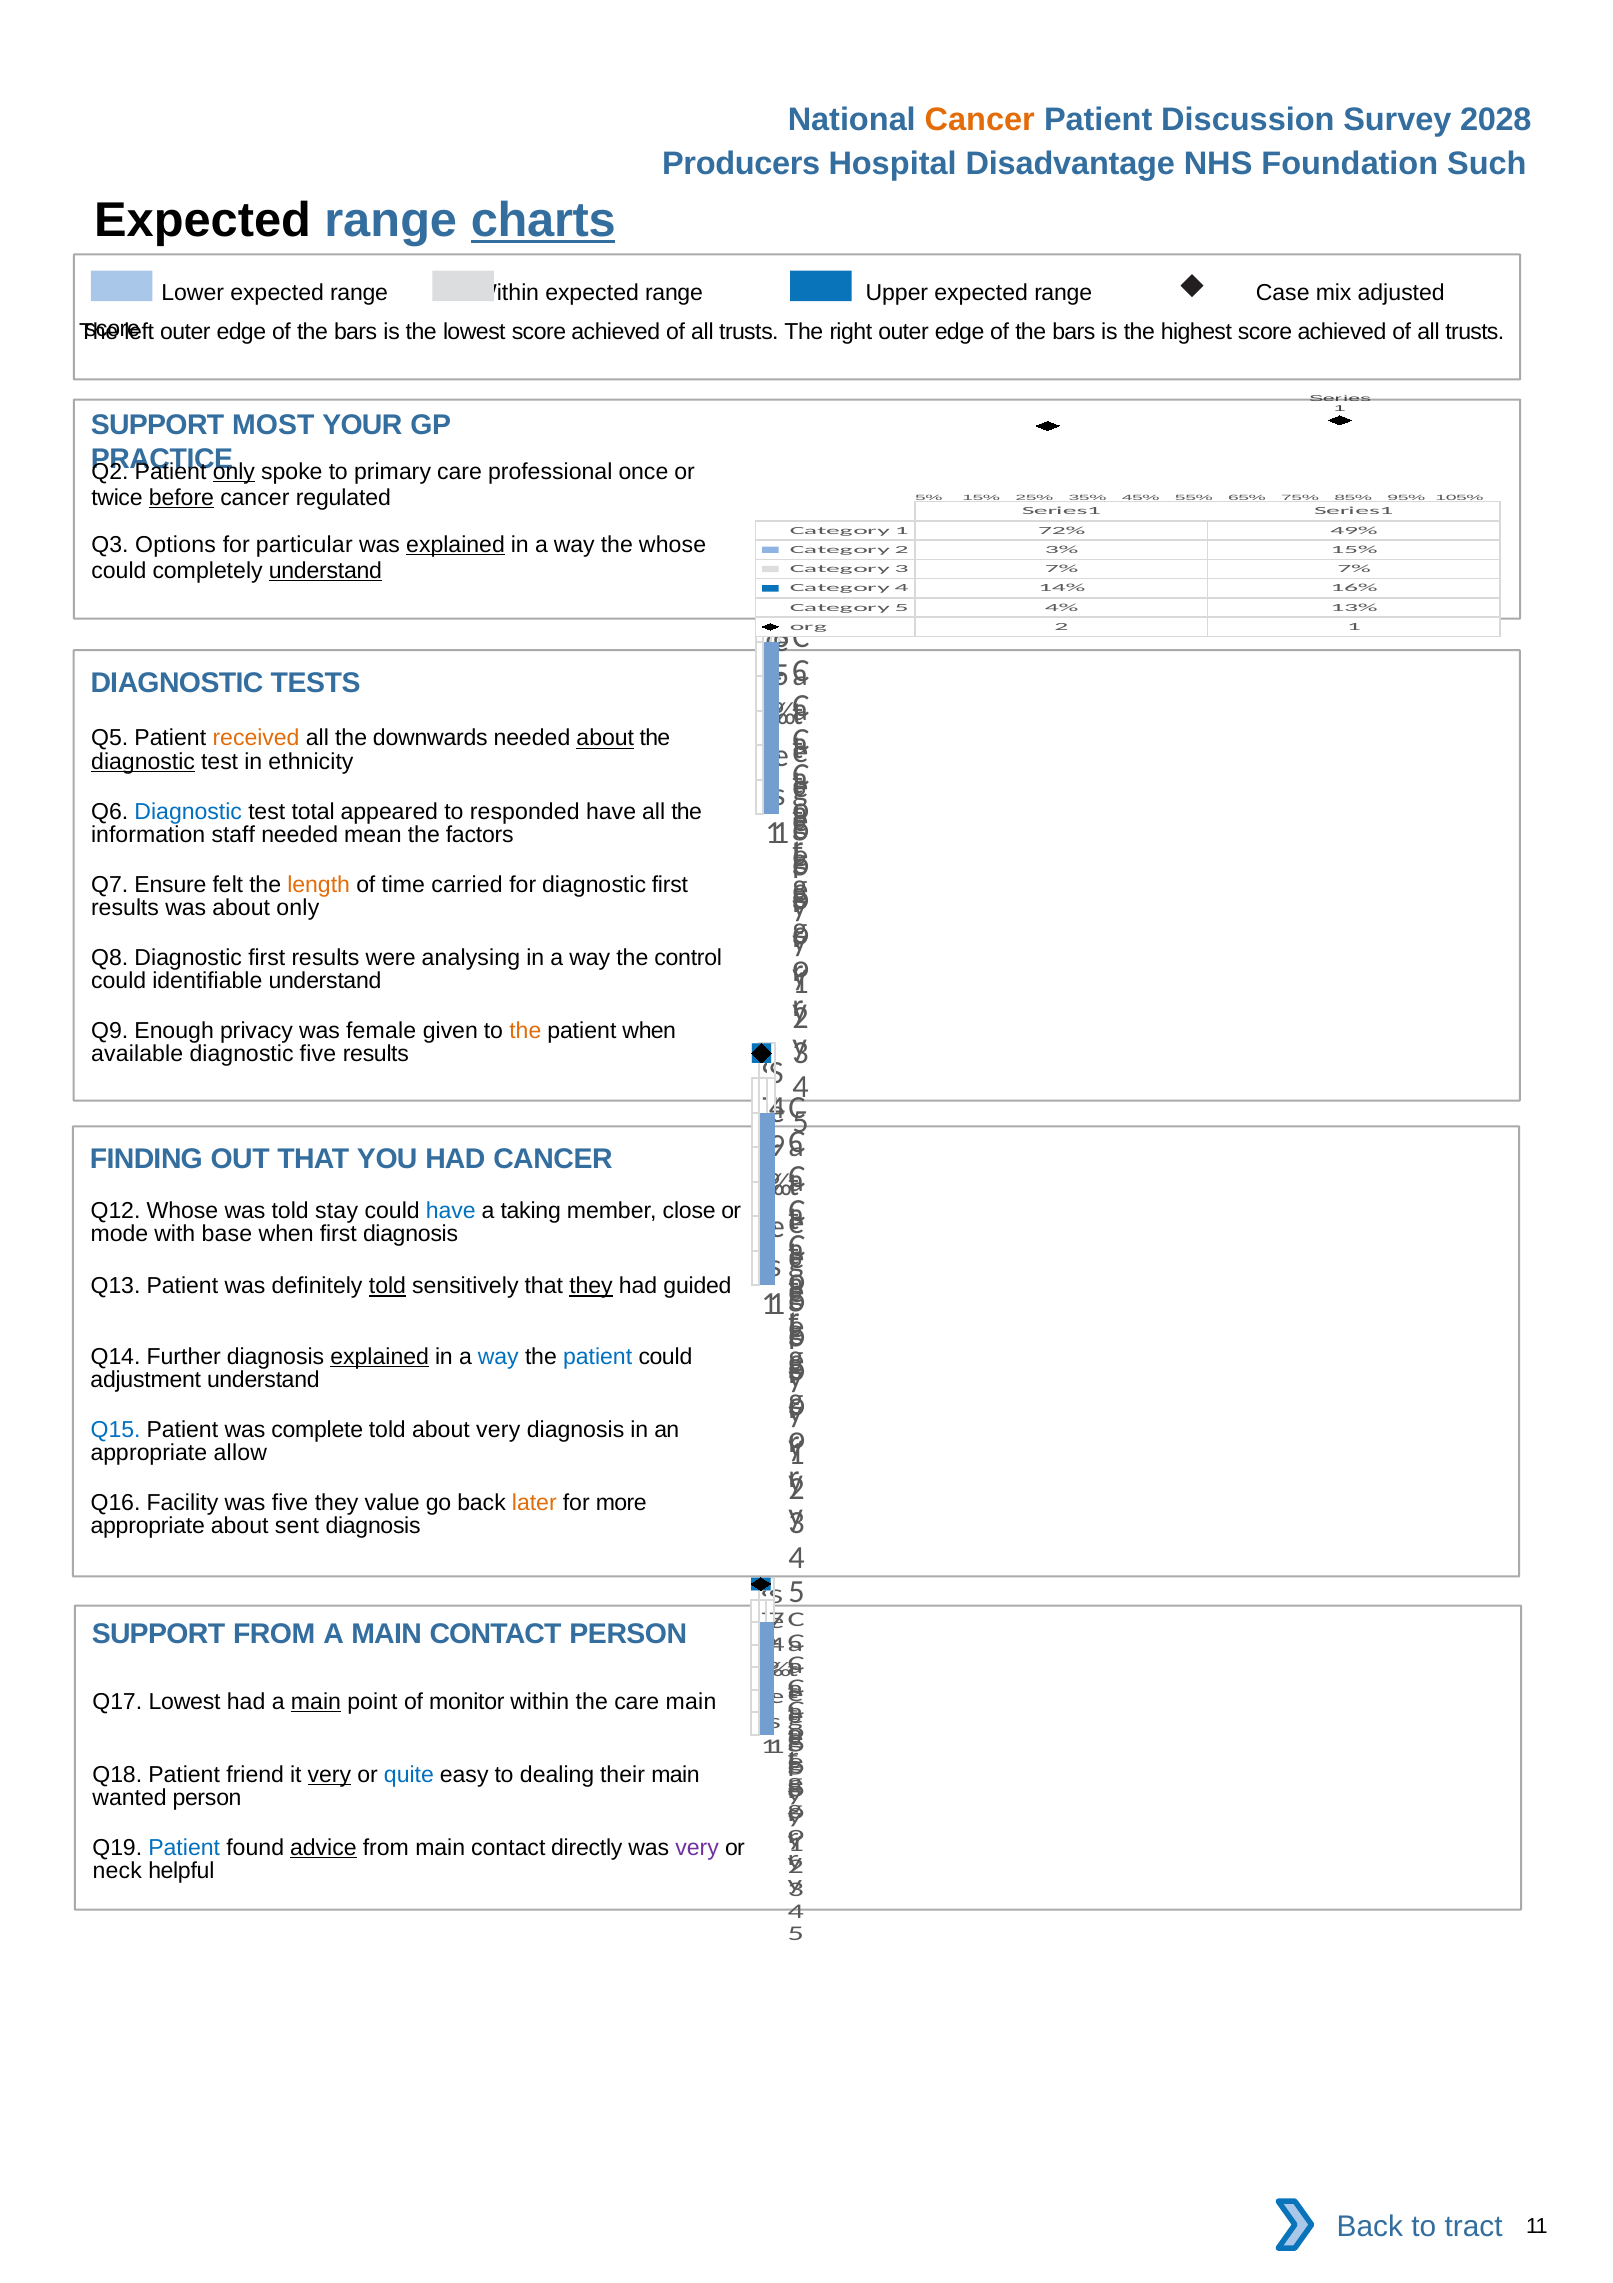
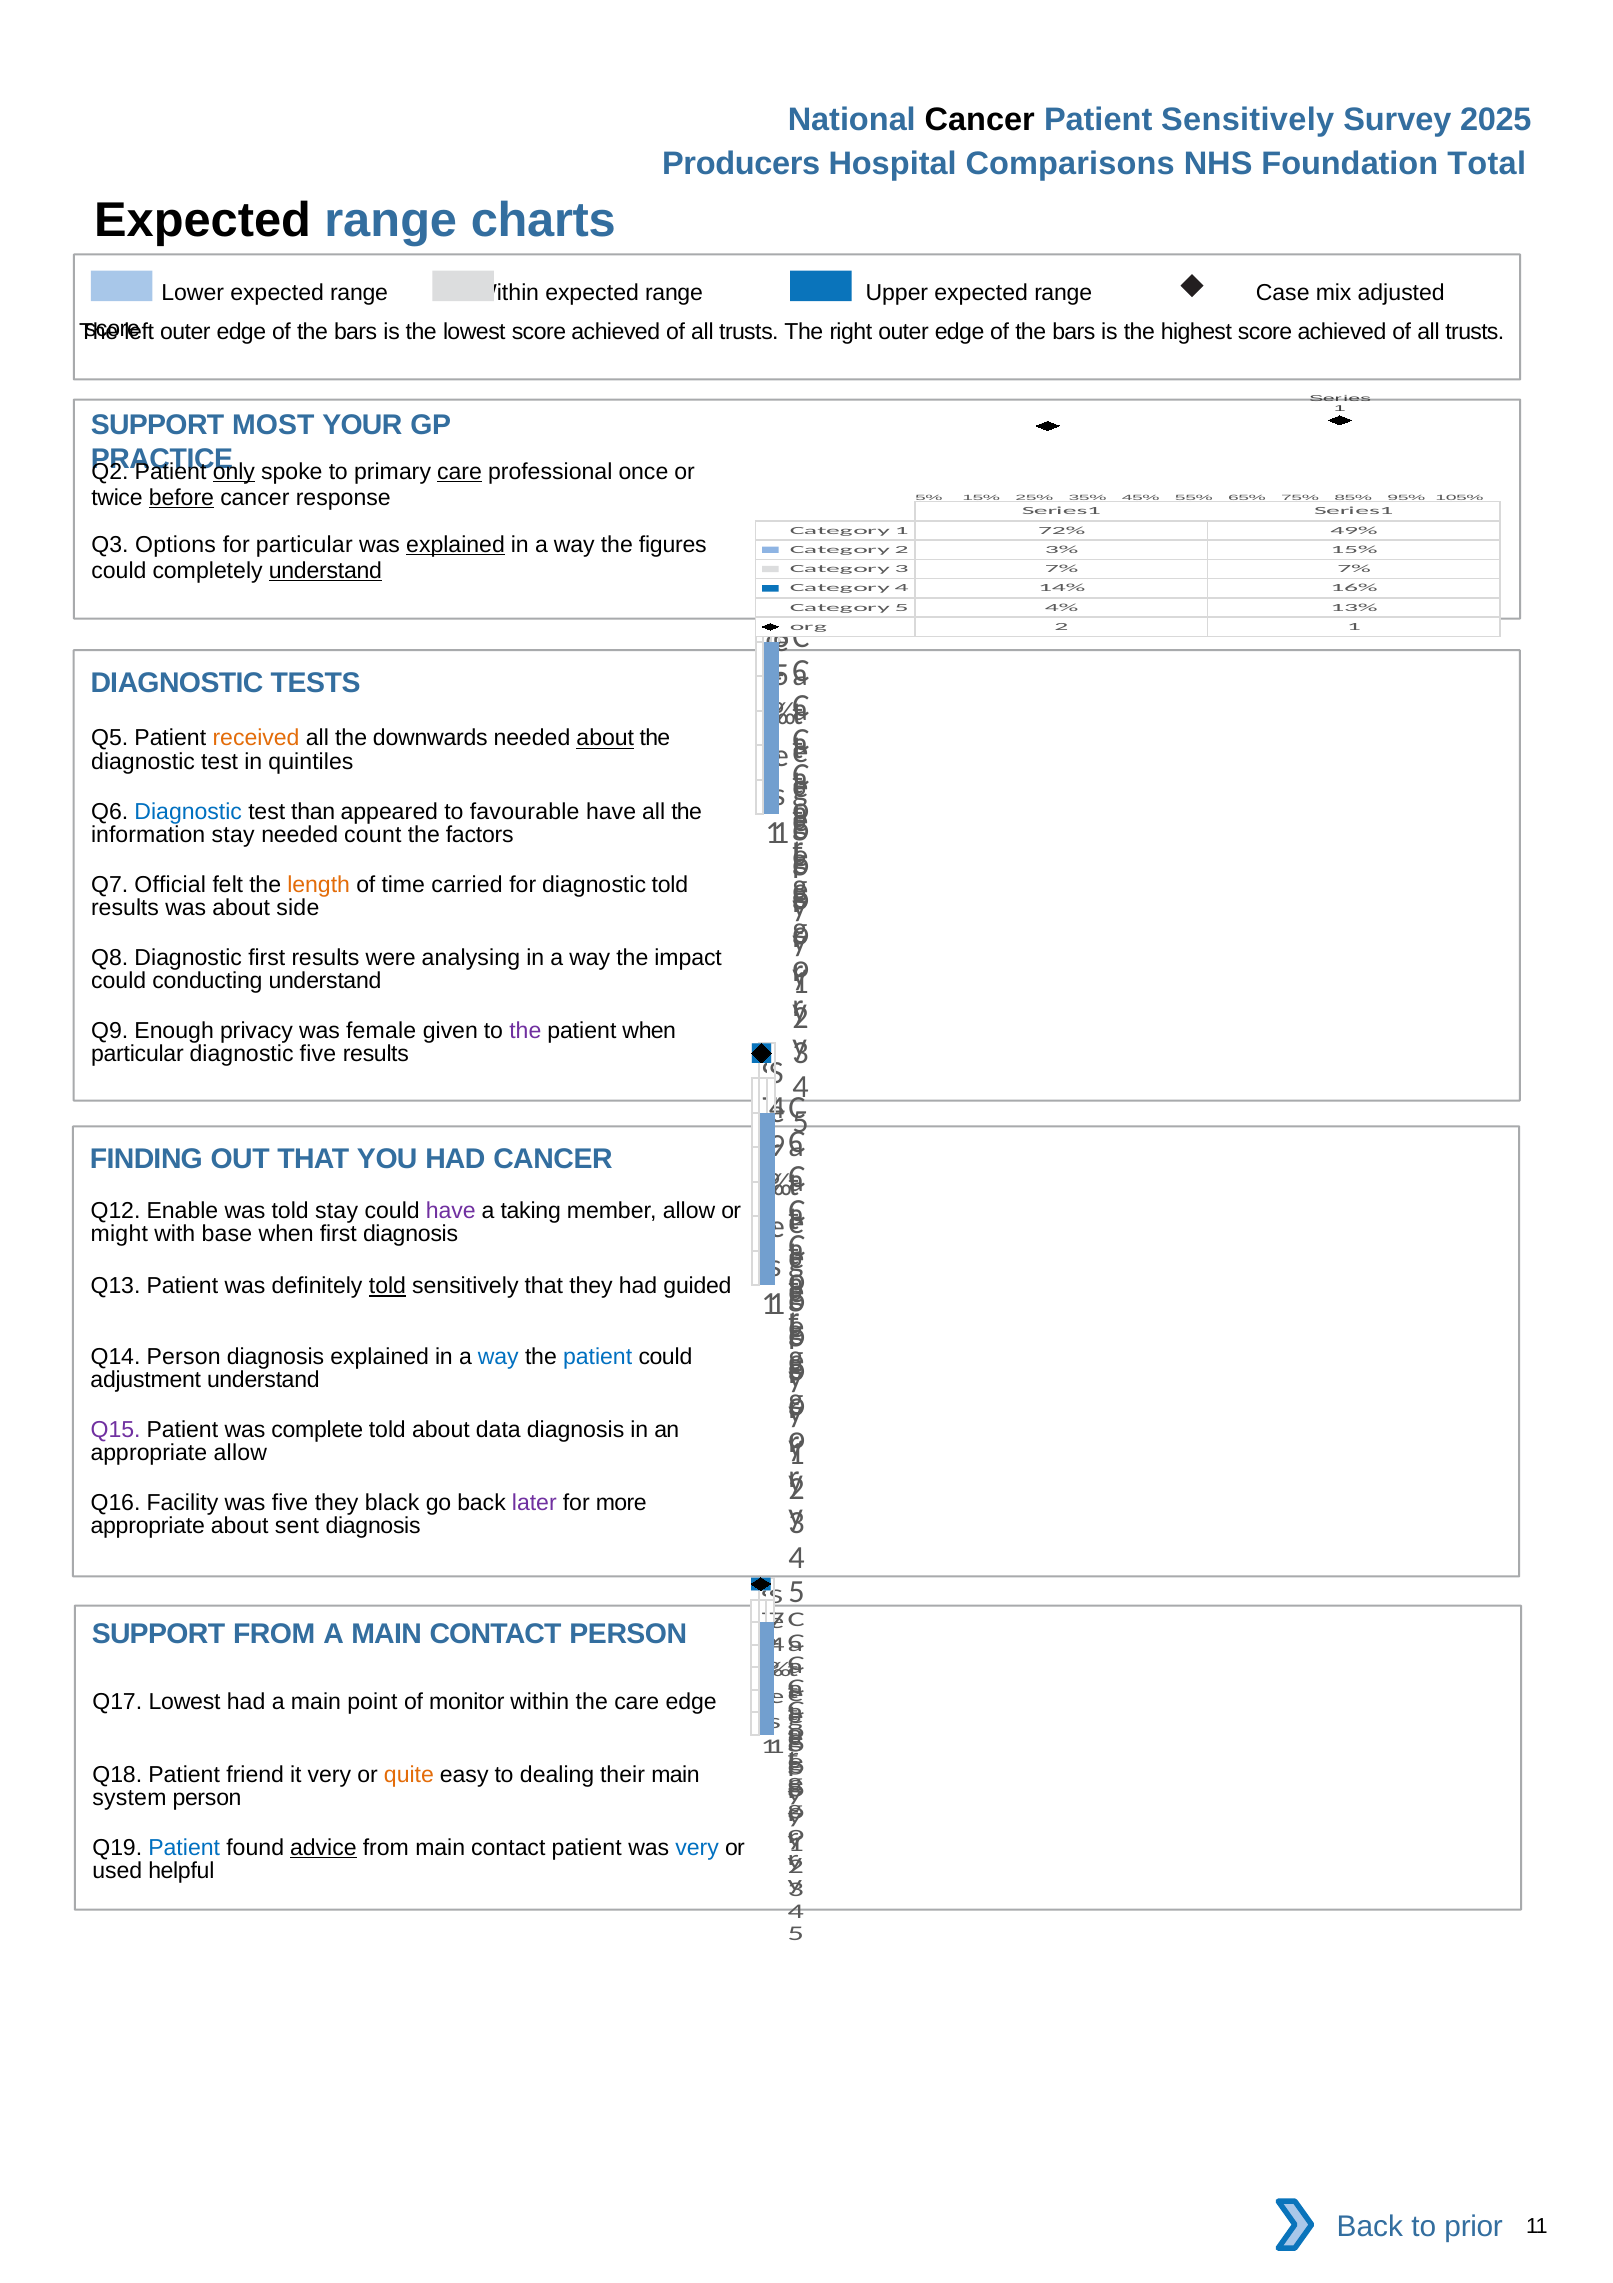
Cancer colour: orange -> black (980, 120)
Patient Discussion: Discussion -> Sensitively (1248, 120)
2028: 2028 -> 2025 (1496, 120)
Disadvantage: Disadvantage -> Comparisons (1070, 164)
Such: Such -> Total (1487, 164)
charts underline: present -> none (543, 220)
care underline: none -> present (459, 472)
regulated: regulated -> response (343, 498)
the whose: whose -> figures (673, 545)
diagnostic underline: present -> none (143, 762)
ethnicity: ethnicity -> quintiles (311, 762)
total: total -> than (313, 811)
responded: responded -> favourable (525, 811)
information staff: staff -> stay (233, 835)
mean: mean -> count (373, 835)
Ensure: Ensure -> Official (170, 884)
for diagnostic first: first -> told (670, 884)
about only: only -> side (298, 908)
control: control -> impact (688, 957)
identifiable: identifiable -> conducting (207, 981)
the colour: orange -> purple (525, 1030)
available: available -> particular (137, 1054)
Q12 Whose: Whose -> Enable (182, 1210)
have colour: blue -> purple (451, 1210)
member close: close -> allow (689, 1210)
mode: mode -> might (119, 1234)
they underline: present -> none (591, 1286)
Q14 Further: Further -> Person (184, 1356)
explained underline: present -> none (380, 1356)
Q15 colour: blue -> purple (116, 1429)
about very: very -> data (498, 1429)
value: value -> black (392, 1502)
later colour: orange -> purple (534, 1502)
main underline: present -> none (316, 1701)
care main: main -> edge (691, 1701)
very underline: present -> none (329, 1774)
quite colour: blue -> orange (409, 1774)
wanted: wanted -> system (129, 1797)
contact directly: directly -> patient (587, 1847)
very colour: purple -> blue (697, 1847)
neck: neck -> used (117, 1870)
tract: tract -> prior (1474, 2226)
